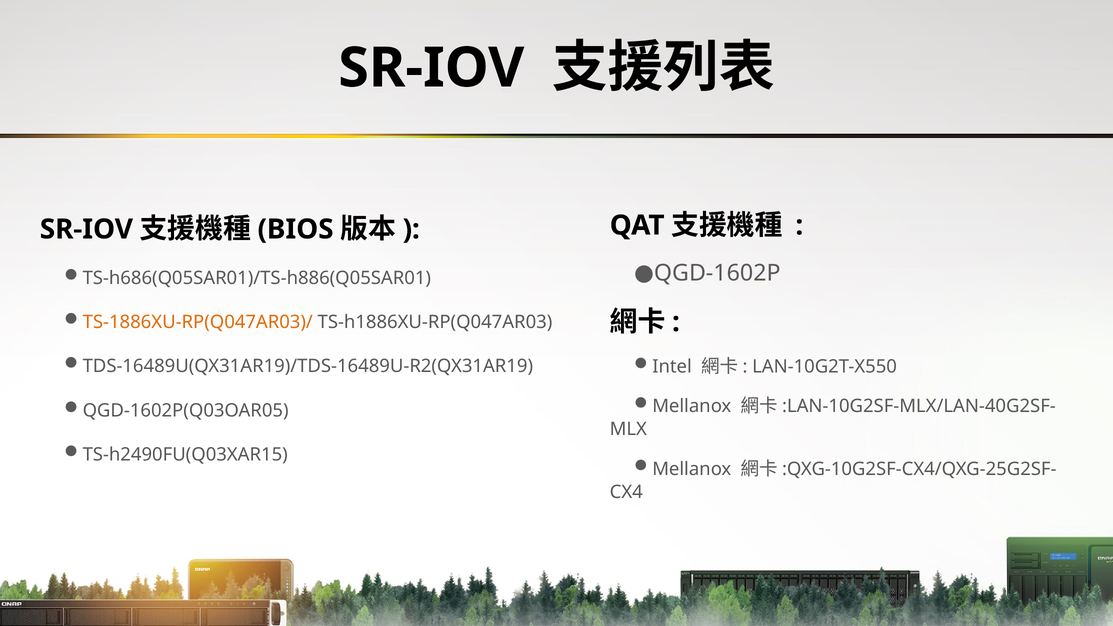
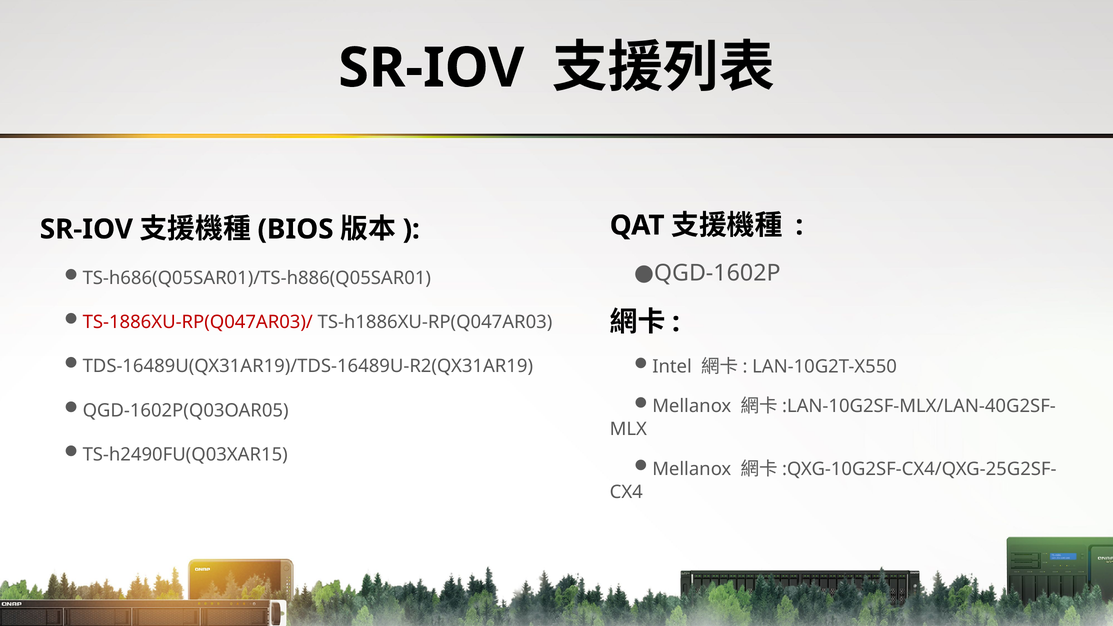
TS-1886XU-RP(Q047AR03)/ colour: orange -> red (198, 322)
